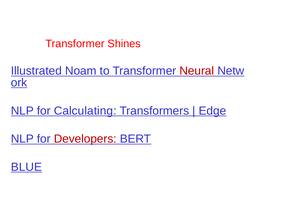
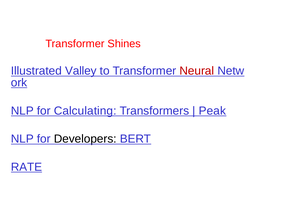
Noam: Noam -> Valley (81, 71)
Edge: Edge -> Peak (212, 111)
Developers colour: red -> black (85, 139)
BLUE: BLUE -> RATE (27, 168)
